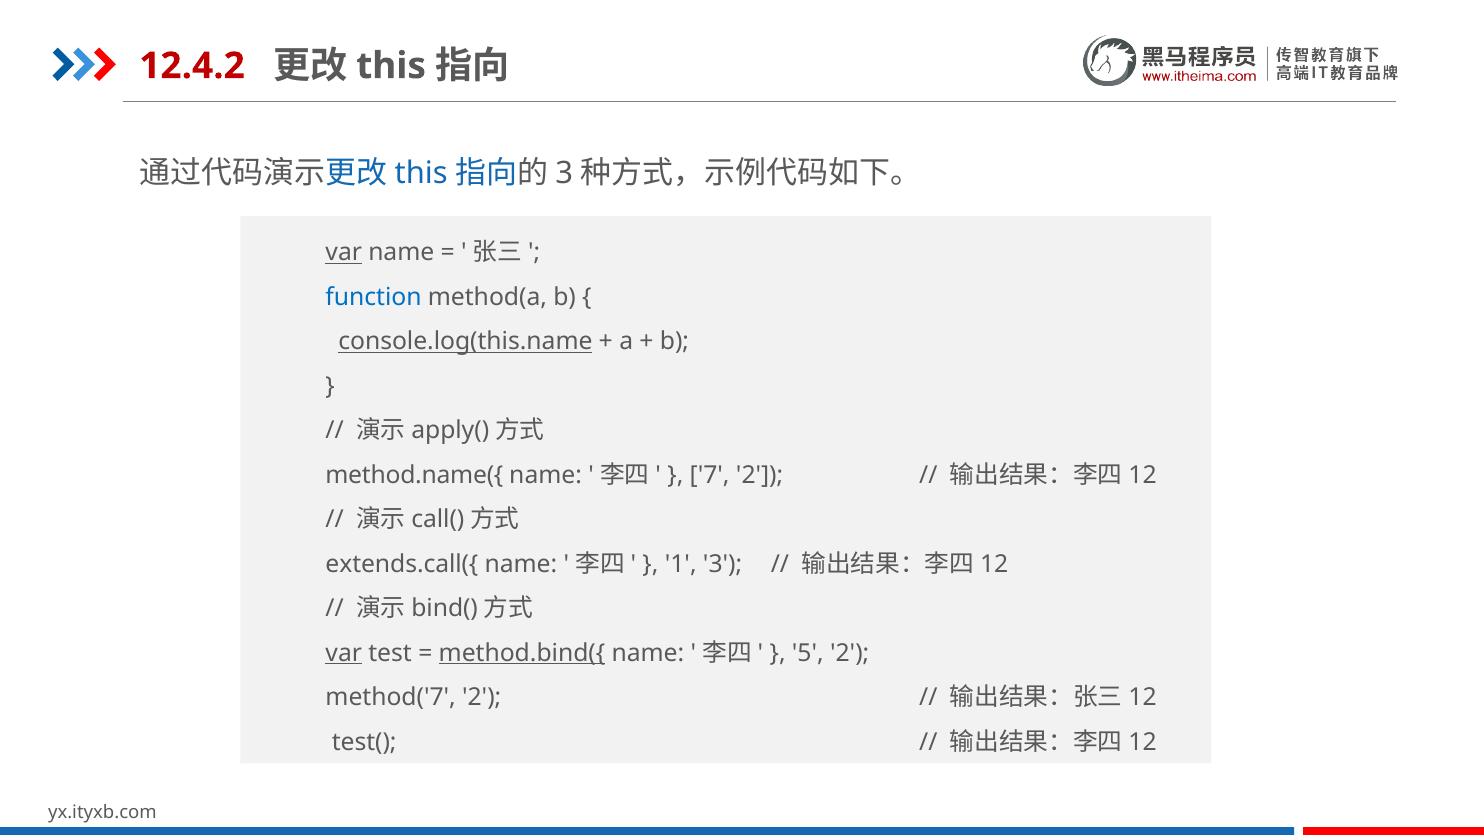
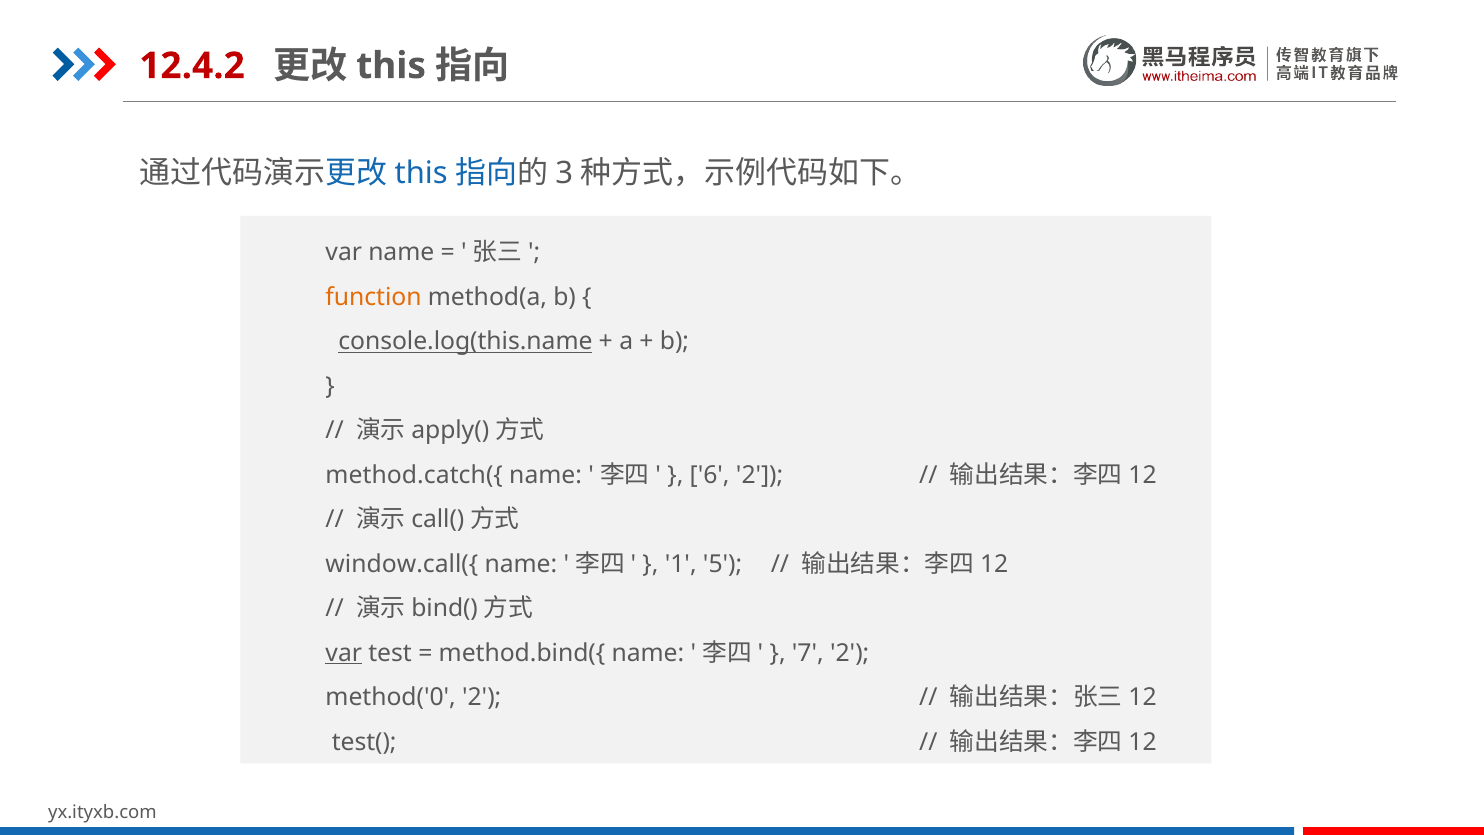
var underline: present -> none (344, 253)
function colour: blue -> orange (374, 297)
method.name({: method.name({ -> method.catch({ (414, 475)
7: 7 -> 6 (710, 475)
extends.call({: extends.call({ -> window.call({ (402, 564)
1 3: 3 -> 5 (723, 564)
method.bind({ underline: present -> none (522, 653)
5: 5 -> 7 (808, 653)
method('7: method('7 -> method('0 (391, 698)
